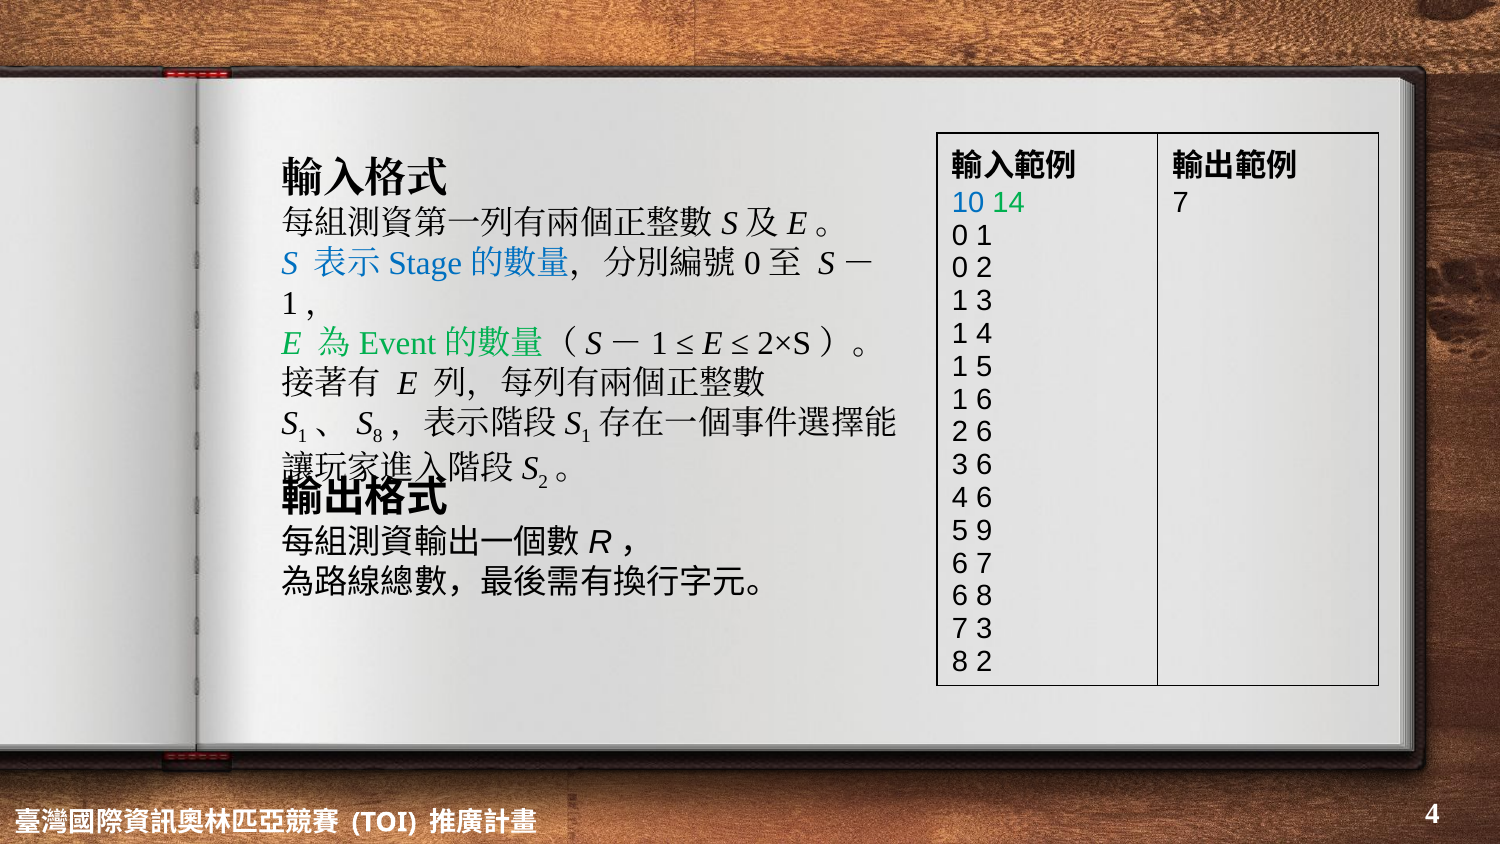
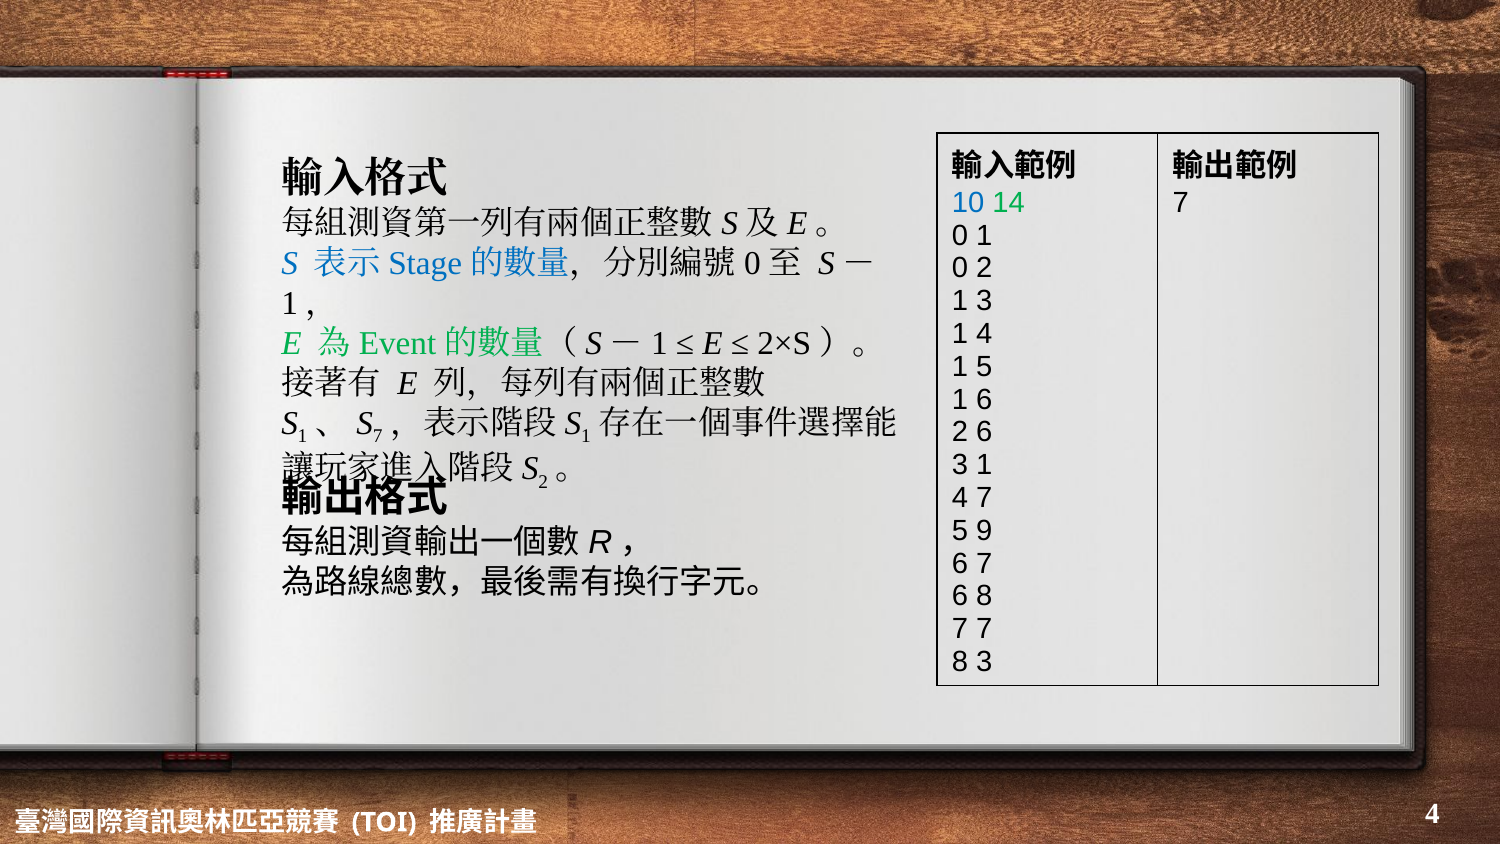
8: 8 -> 7 (378, 436)
6: 6 -> 1 (984, 465)
4 6: 6 -> 7 (984, 498)
7 3: 3 -> 7 (984, 629)
8 2: 2 -> 3 (984, 662)
